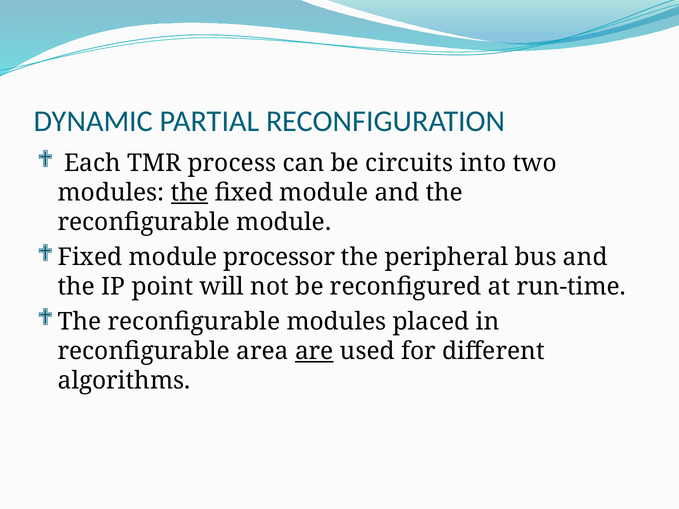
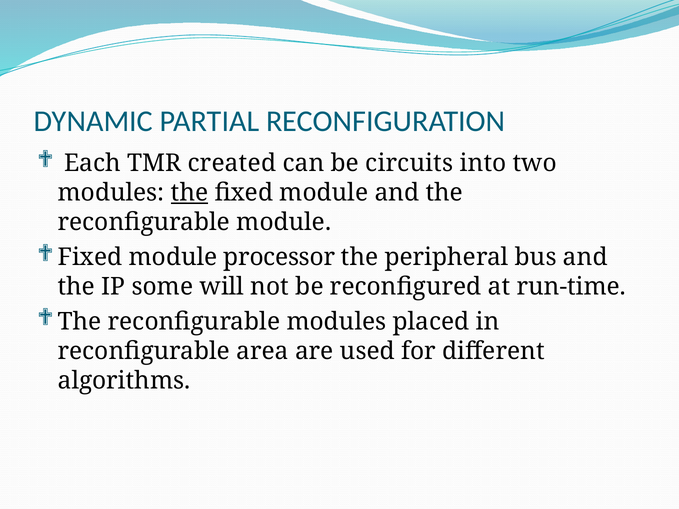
process: process -> created (232, 163)
point: point -> some (162, 287)
are underline: present -> none (314, 351)
